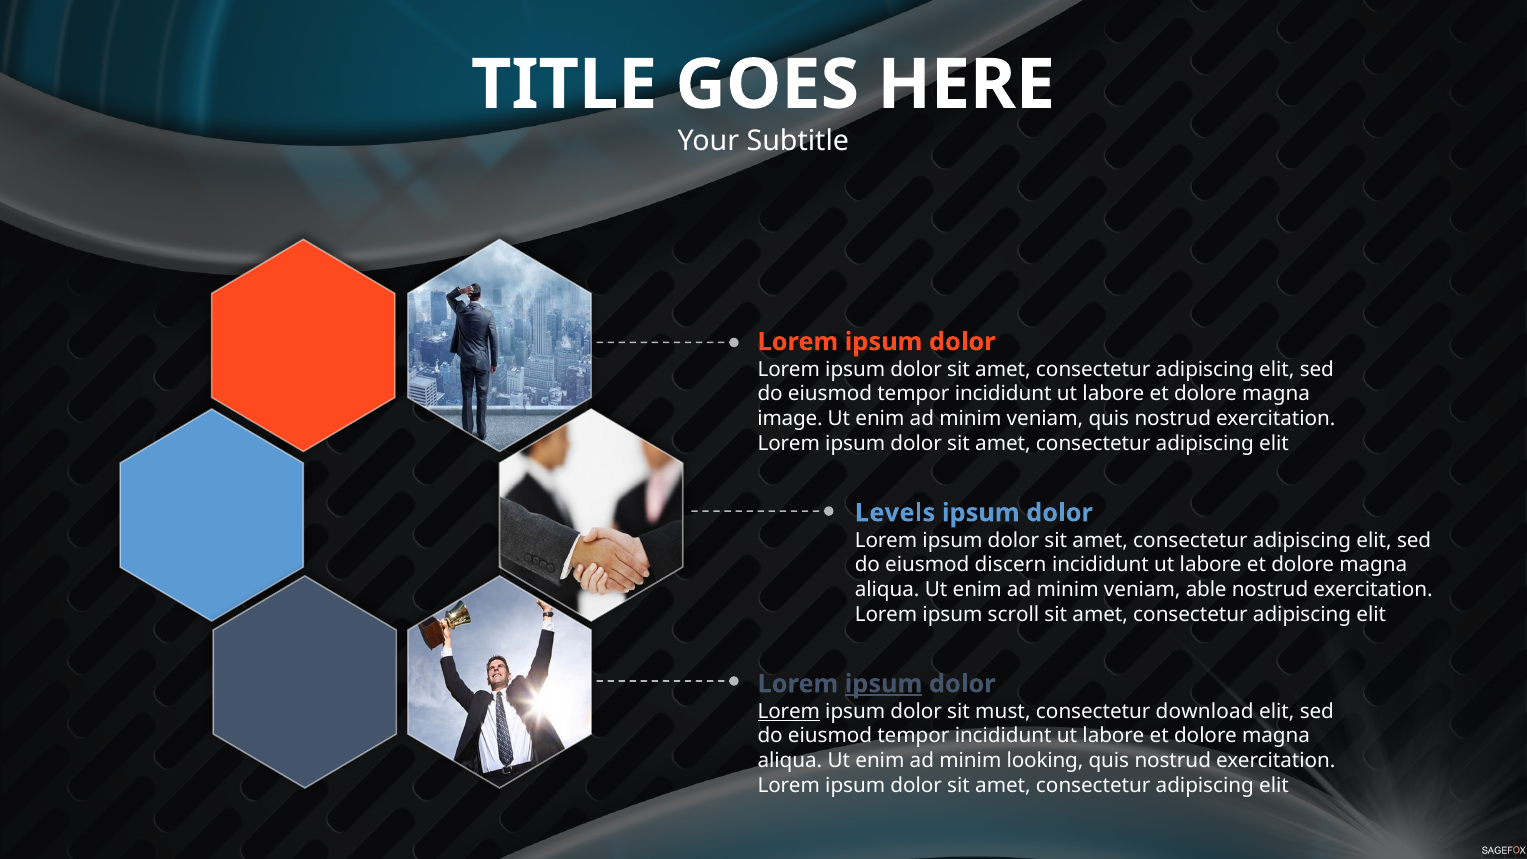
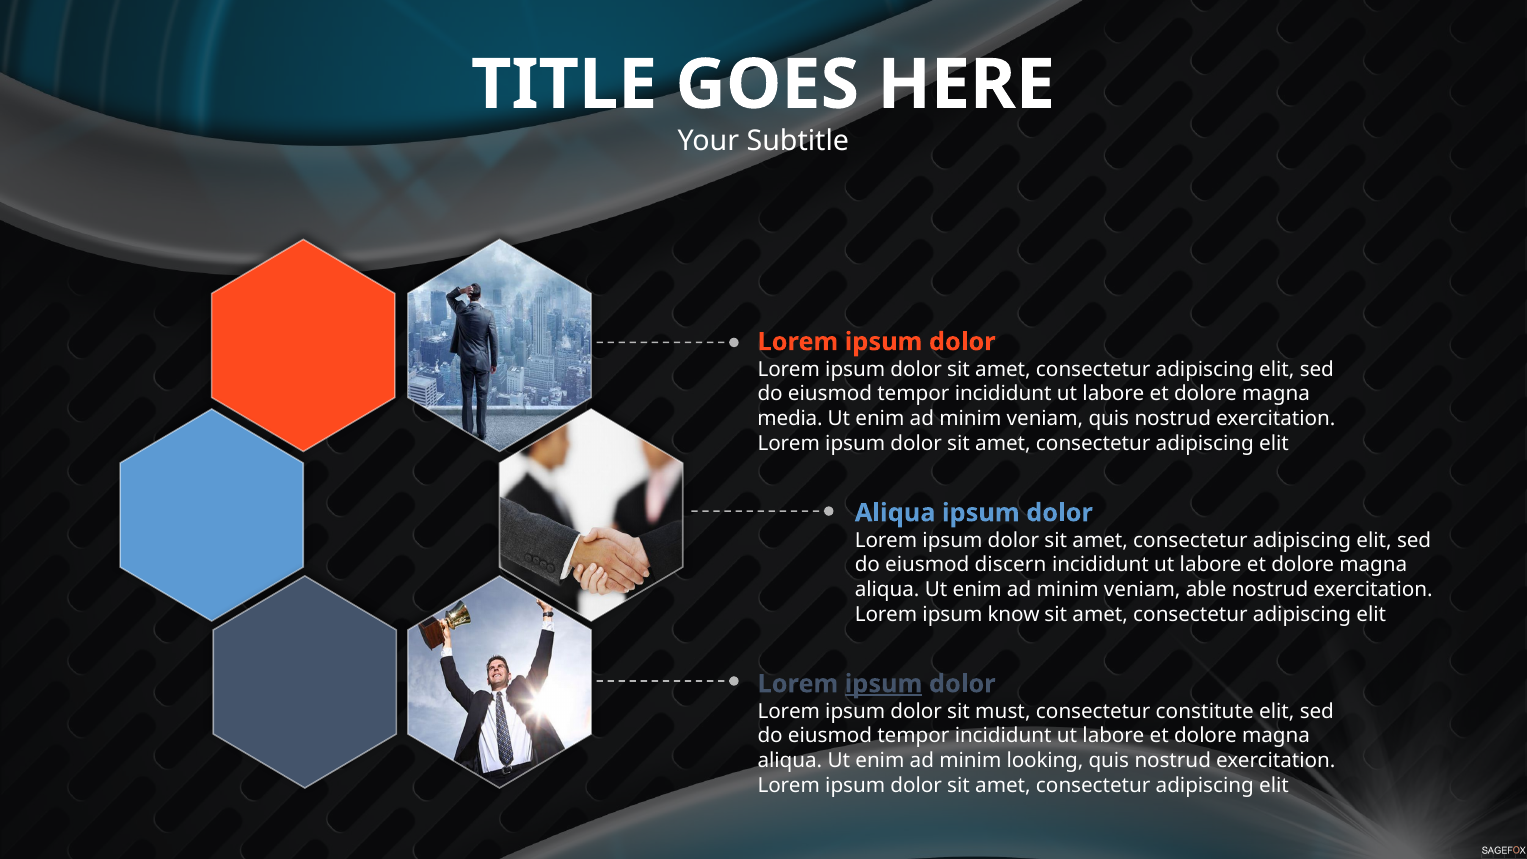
image: image -> media (790, 419)
Levels: Levels -> Aliqua (895, 513)
scroll: scroll -> know (1014, 615)
Lorem underline: present -> none (789, 711)
download: download -> constitute (1205, 711)
